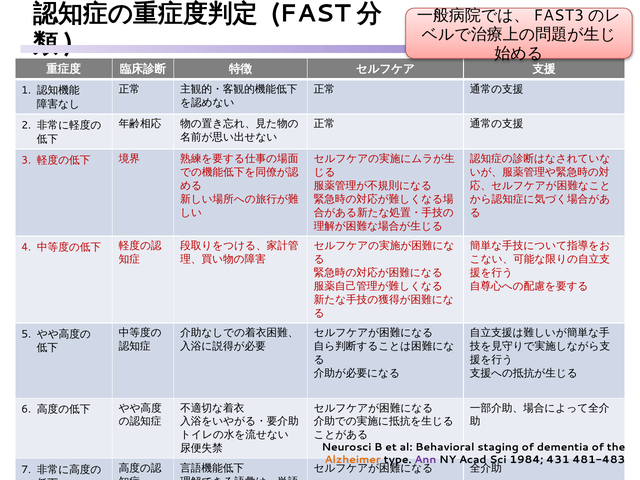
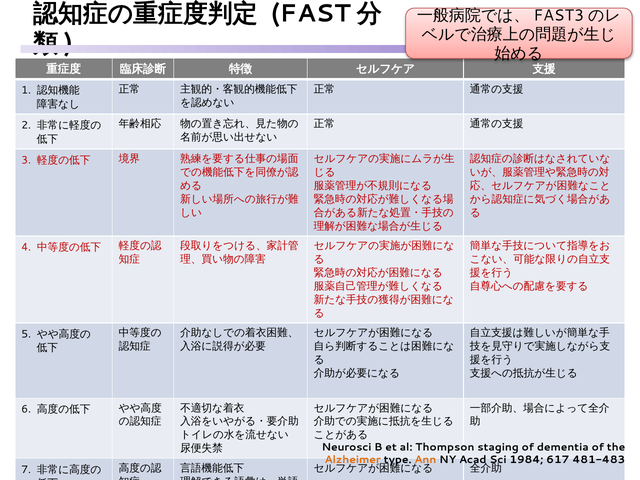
Behavioral: Behavioral -> Thompson (445, 447)
Ann colour: purple -> orange (425, 460)
431: 431 -> 617 (558, 460)
